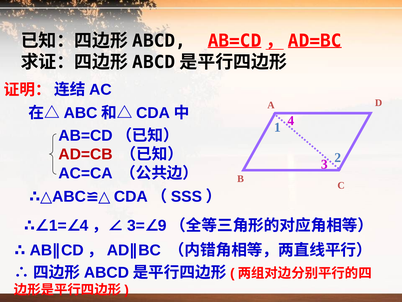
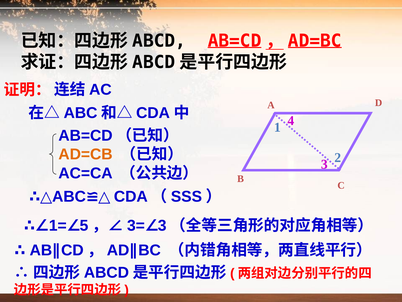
AD=CB colour: red -> orange (86, 154)
4: 4 -> 5 (84, 225)
9: 9 -> 3 (162, 225)
